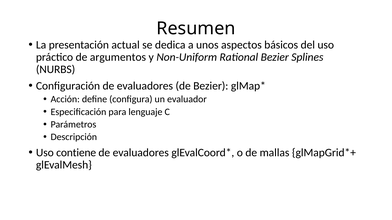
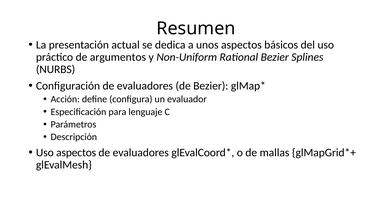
Uso contiene: contiene -> aspectos (76, 153)
